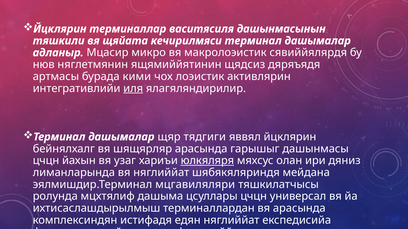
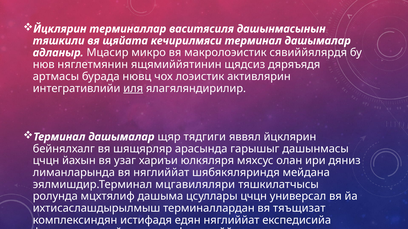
кими: кими -> нювц (137, 77)
юлкяляря underline: present -> none (207, 161)
вя арасында: арасында -> тяъщизат (299, 209)
